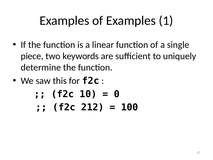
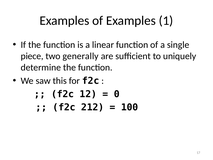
keywords: keywords -> generally (81, 56)
10: 10 -> 12 (88, 94)
